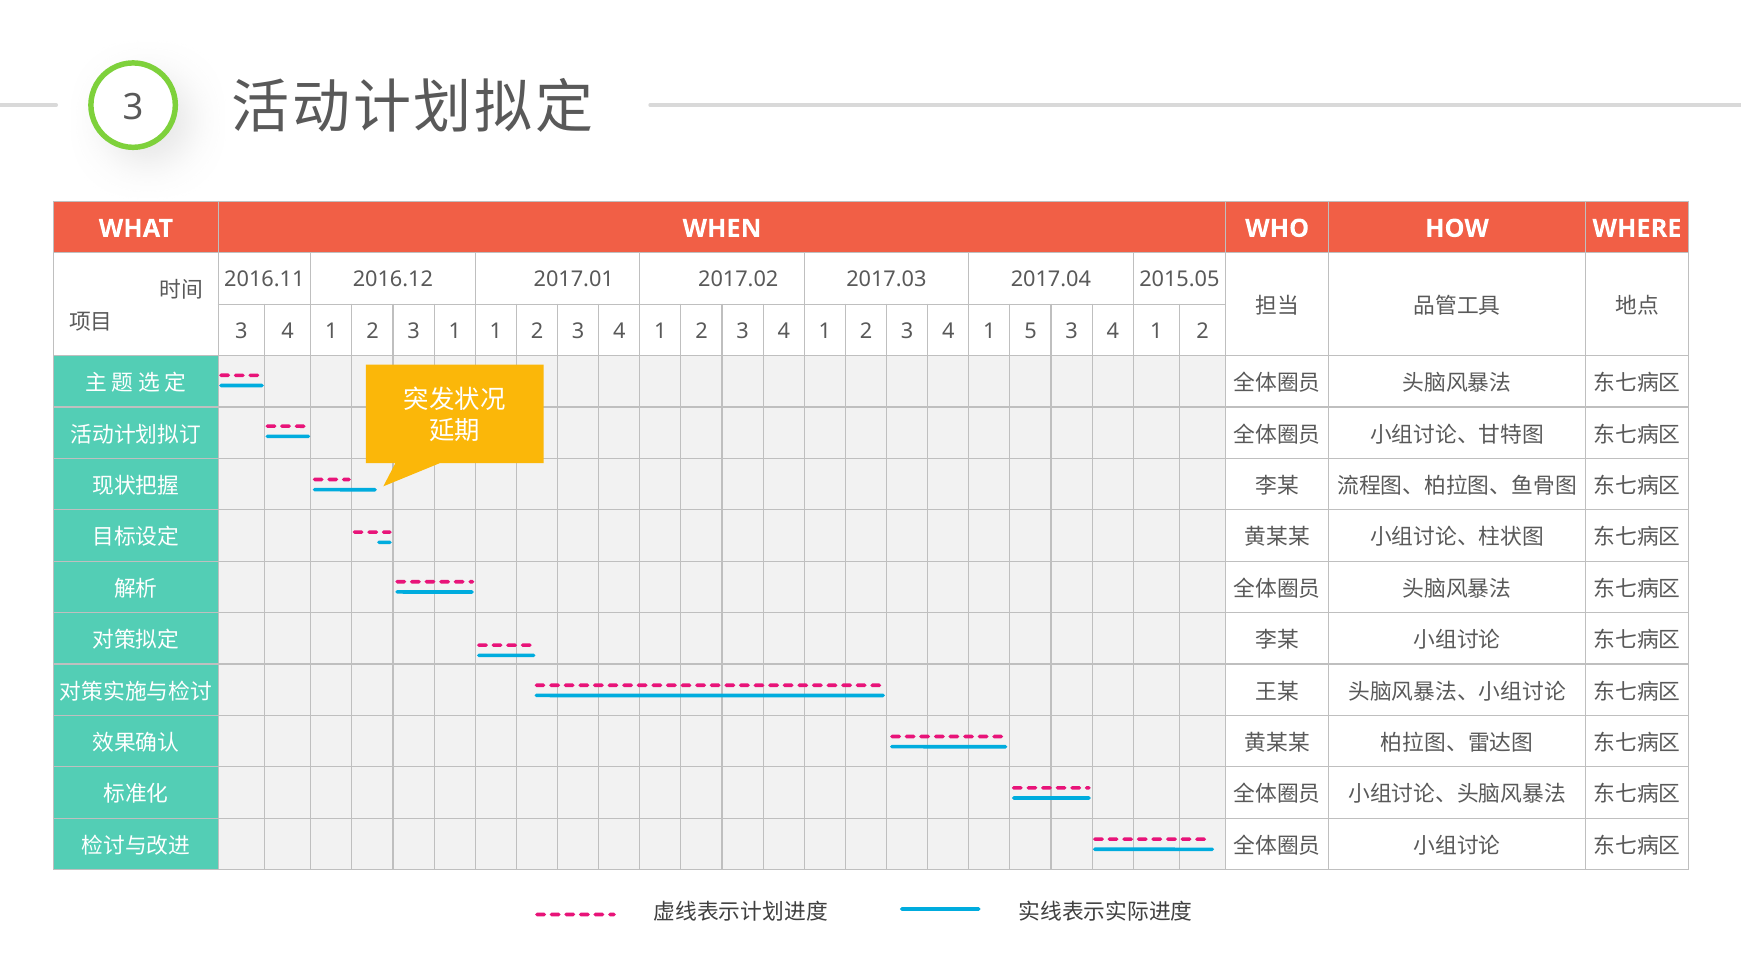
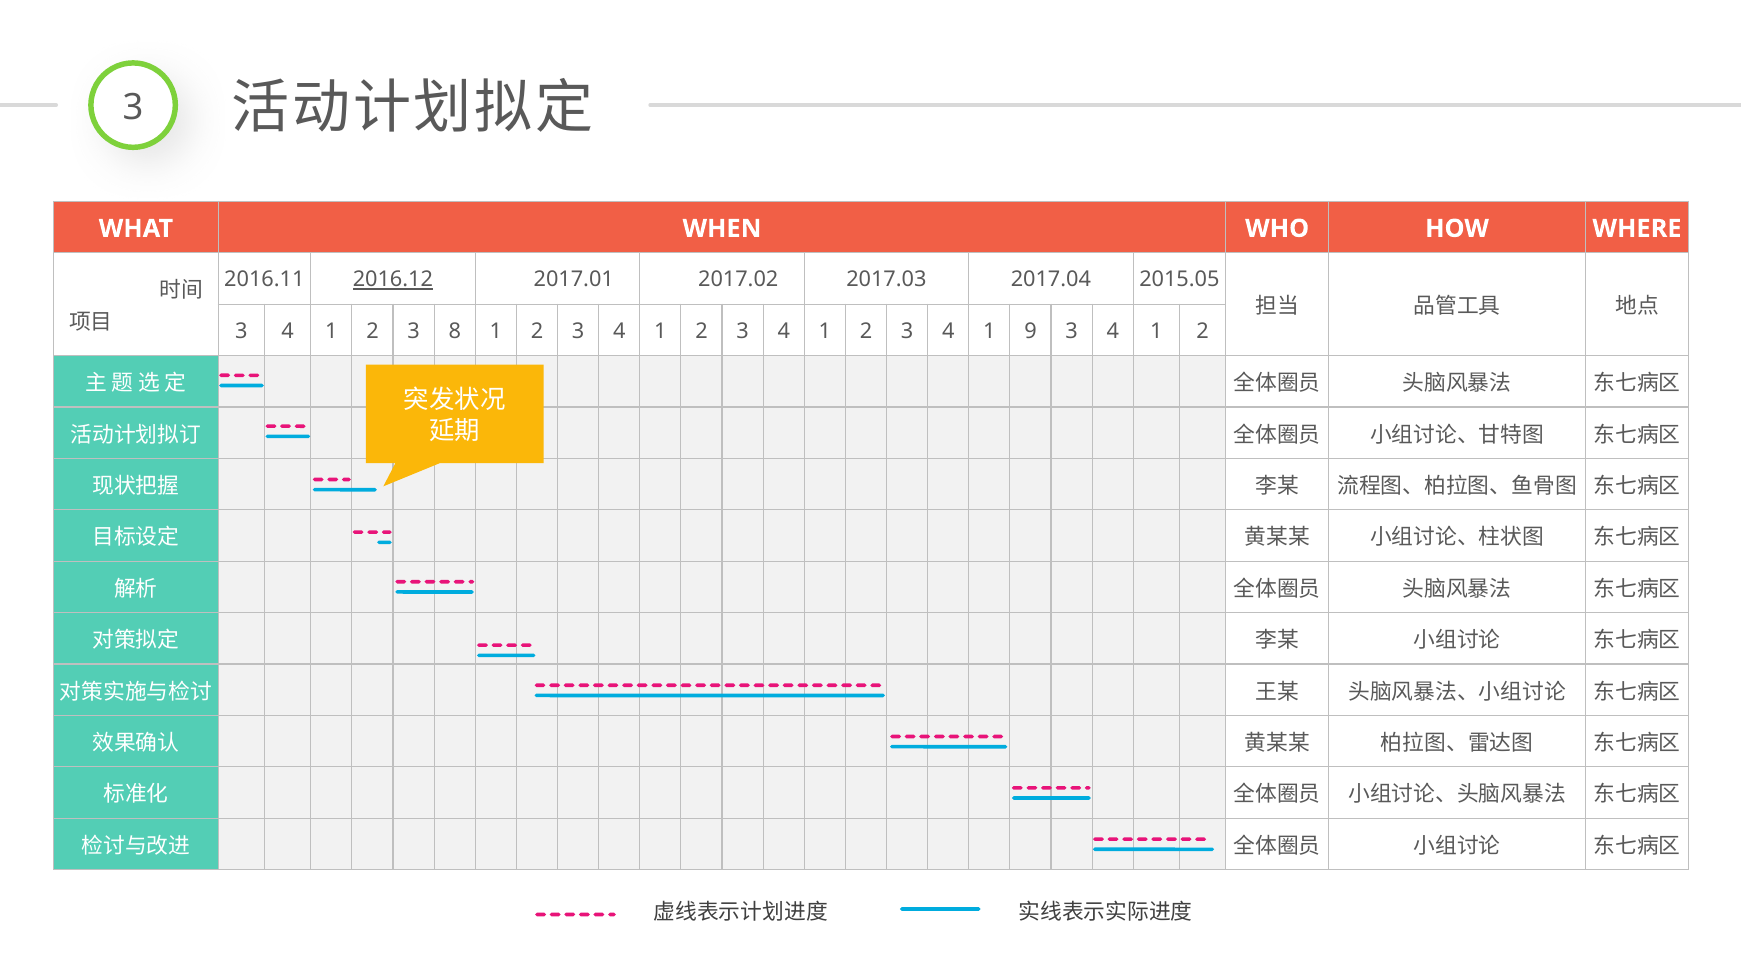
2016.12 underline: none -> present (393, 280)
3 1: 1 -> 8 (455, 331)
5: 5 -> 9 (1031, 331)
